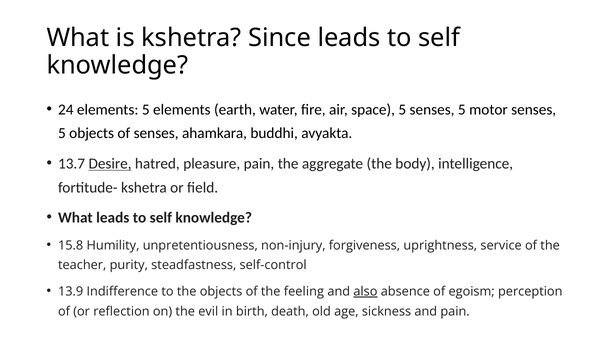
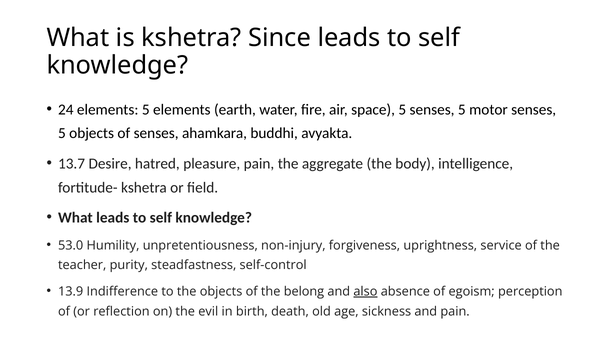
Desire underline: present -> none (110, 163)
15.8: 15.8 -> 53.0 (71, 245)
feeling: feeling -> belong (304, 291)
